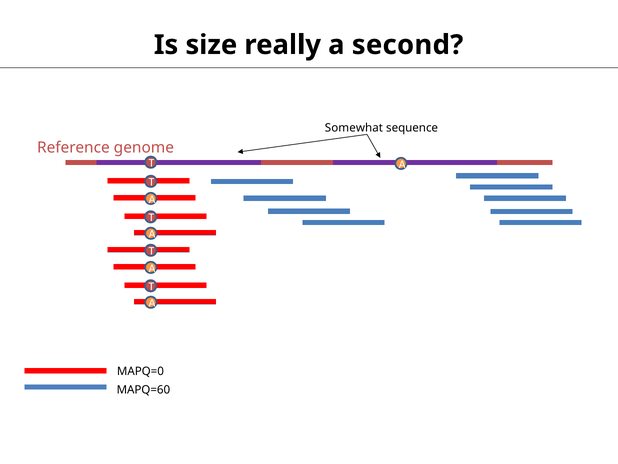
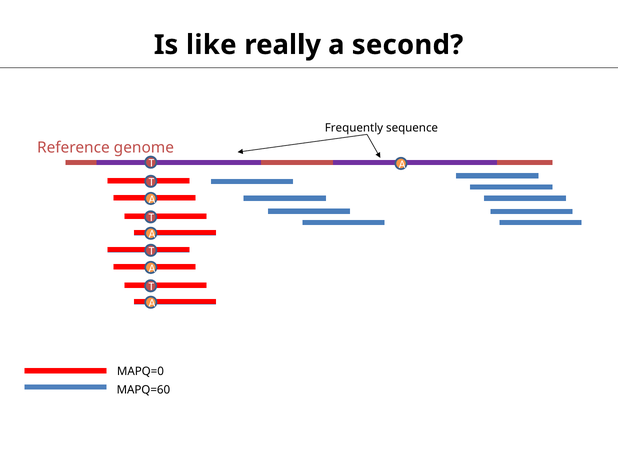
size: size -> like (211, 45)
Somewhat: Somewhat -> Frequently (354, 128)
